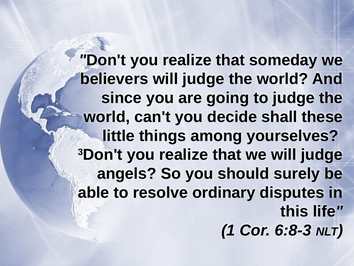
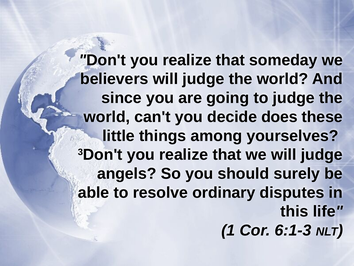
shall: shall -> does (279, 117)
6:8-3: 6:8-3 -> 6:1-3 (293, 230)
